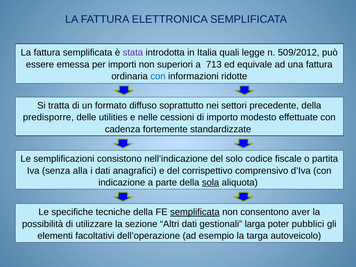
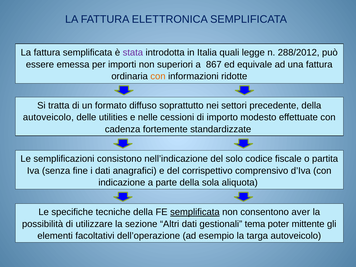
509/2012: 509/2012 -> 288/2012 (299, 53)
713: 713 -> 867 (214, 64)
con colour: blue -> orange (158, 76)
predisporre: predisporre -> autoveicolo (48, 117)
alla: alla -> fine (80, 171)
sola underline: present -> none (211, 183)
larga: larga -> tema (255, 224)
pubblici: pubblici -> mittente (308, 224)
